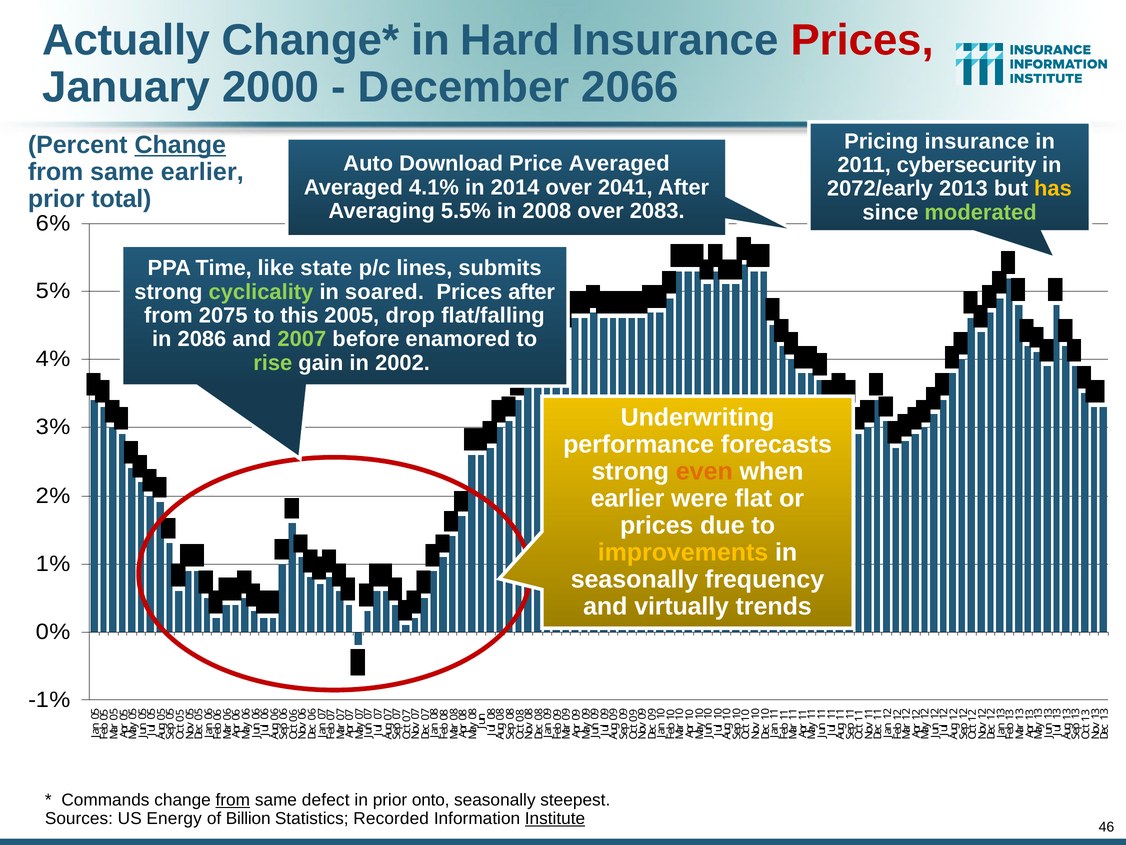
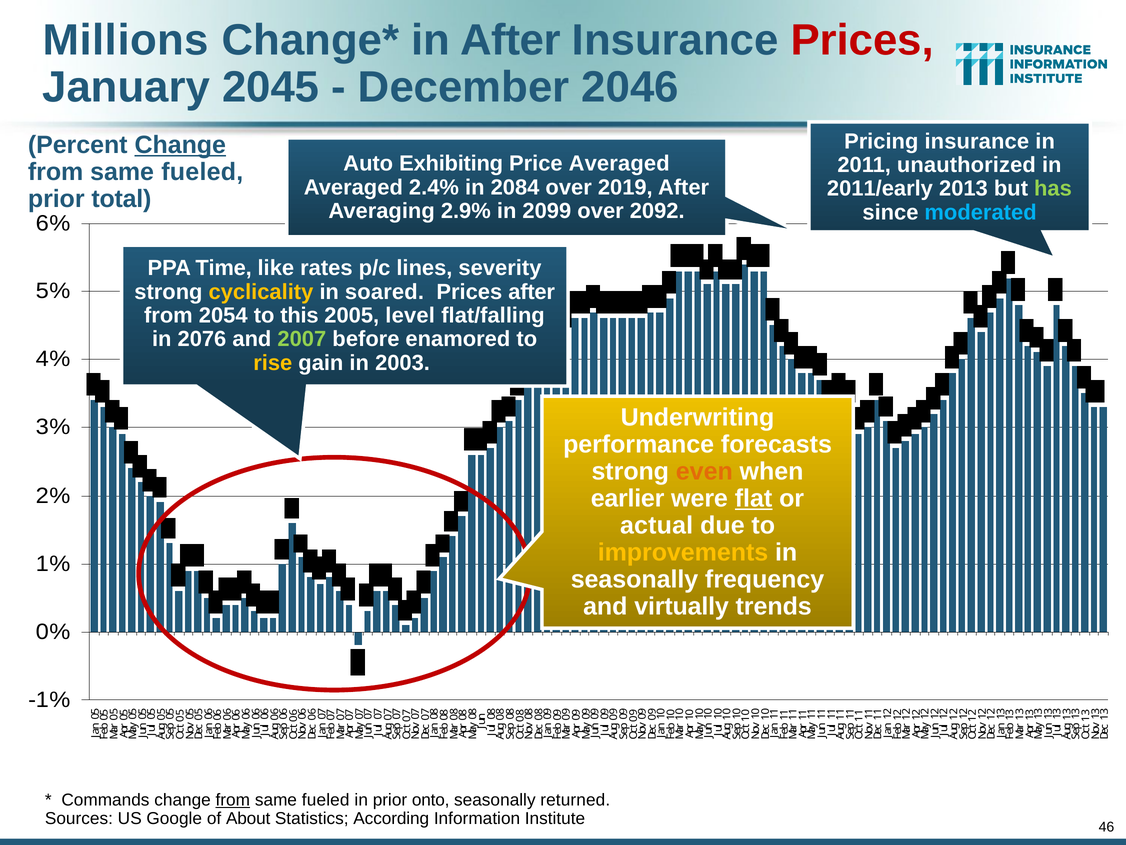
Actually: Actually -> Millions (126, 40)
in Hard: Hard -> After (510, 40)
2000: 2000 -> 2045 (271, 87)
2066: 2066 -> 2046 (630, 87)
Download: Download -> Exhibiting (451, 163)
cybersecurity: cybersecurity -> unauthorized (966, 165)
earlier: earlier -> fueled (202, 172)
4.1%: 4.1% -> 2.4% (434, 187)
2014: 2014 -> 2084 (515, 187)
2041: 2041 -> 2019 (625, 187)
2072/early: 2072/early -> 2011/early (880, 189)
has colour: yellow -> light green (1053, 189)
5.5%: 5.5% -> 2.9% (466, 211)
2008: 2008 -> 2099 (547, 211)
2083: 2083 -> 2092 (657, 211)
moderated colour: light green -> light blue (981, 212)
state: state -> rates (326, 268)
submits: submits -> severity (500, 268)
cyclicality colour: light green -> yellow (261, 292)
2075: 2075 -> 2054 (223, 315)
drop: drop -> level (410, 315)
2086: 2086 -> 2076 (202, 339)
rise colour: light green -> yellow (273, 363)
2002: 2002 -> 2003 (403, 363)
flat underline: none -> present (754, 498)
prices: prices -> actual (657, 525)
defect: defect -> fueled (326, 800)
steepest: steepest -> returned (575, 800)
Energy: Energy -> Google (174, 818)
Billion: Billion -> About (248, 818)
Recorded: Recorded -> According (391, 818)
Institute underline: present -> none (555, 818)
